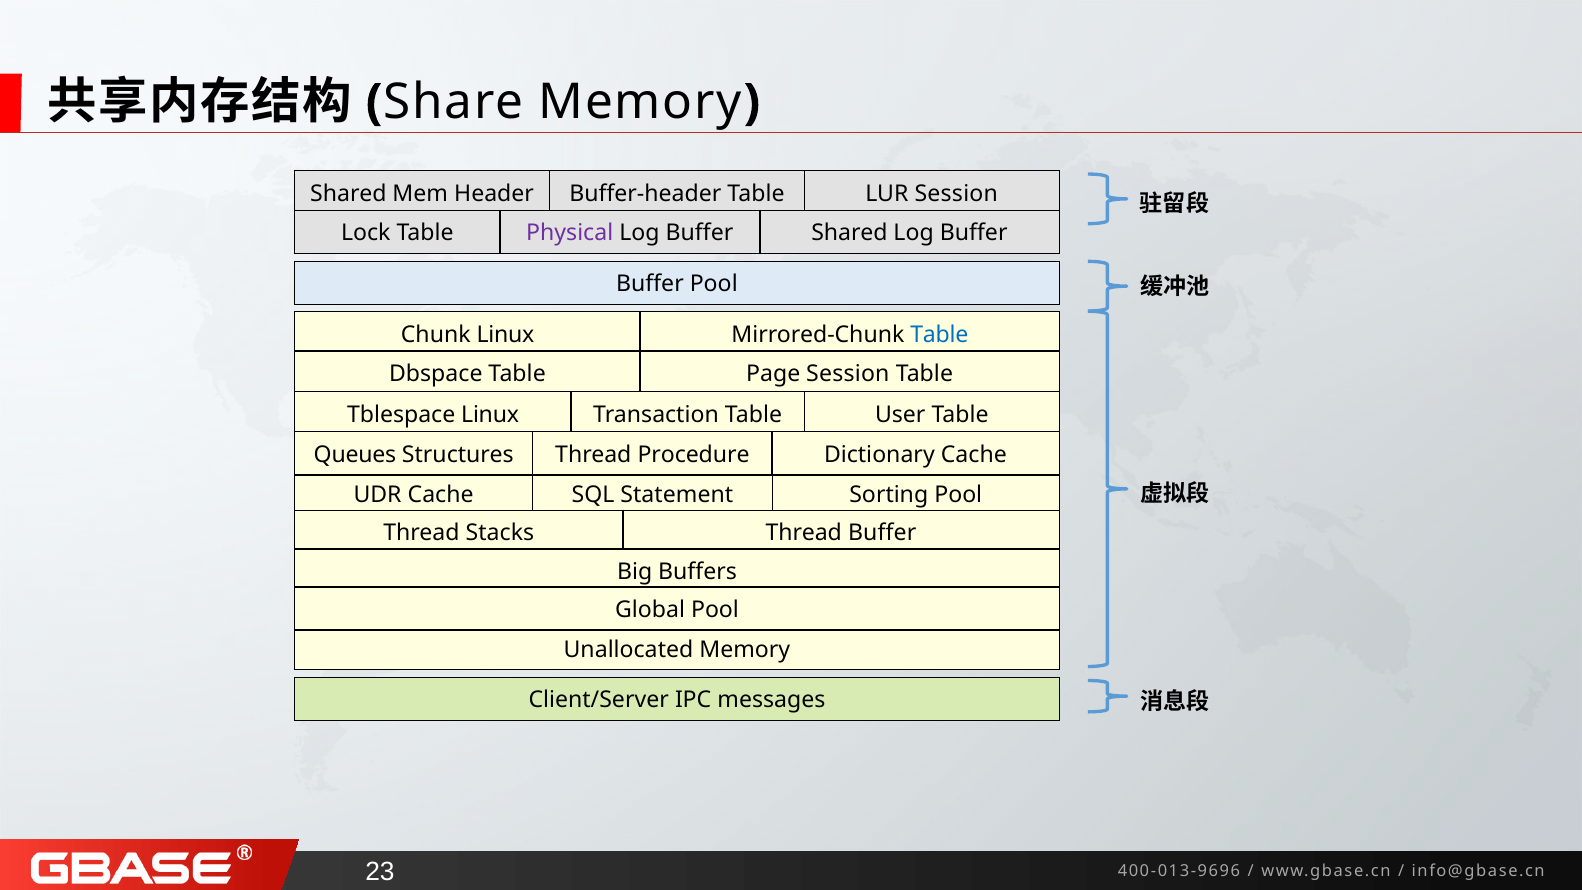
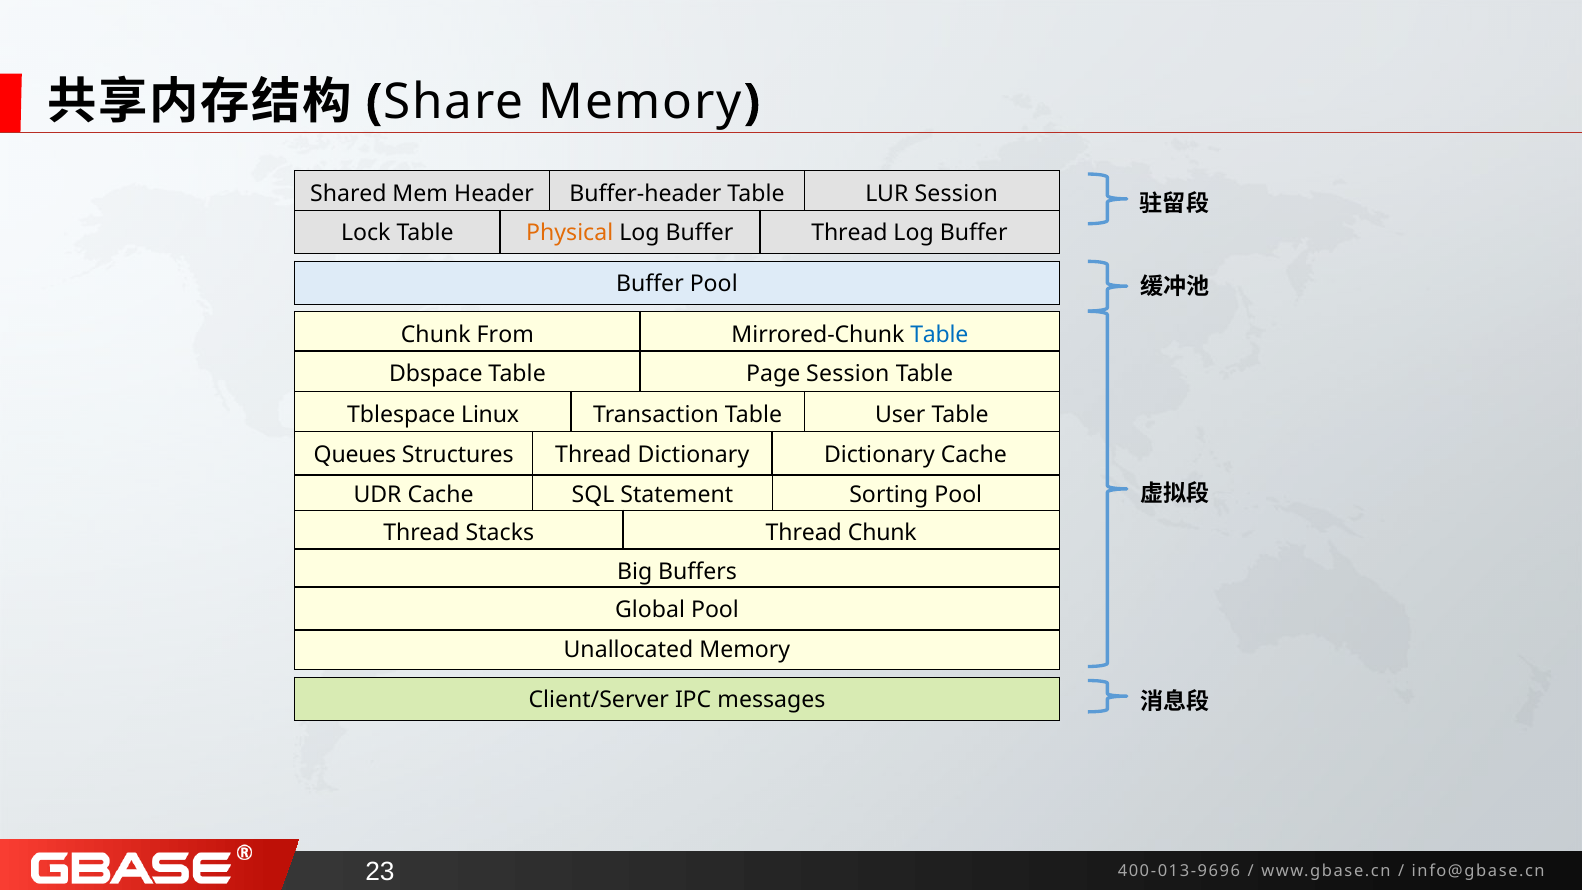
Physical colour: purple -> orange (570, 233)
Buffer Shared: Shared -> Thread (849, 233)
Chunk Linux: Linux -> From (505, 335)
Thread Procedure: Procedure -> Dictionary (693, 455)
Thread Buffer: Buffer -> Chunk (882, 533)
